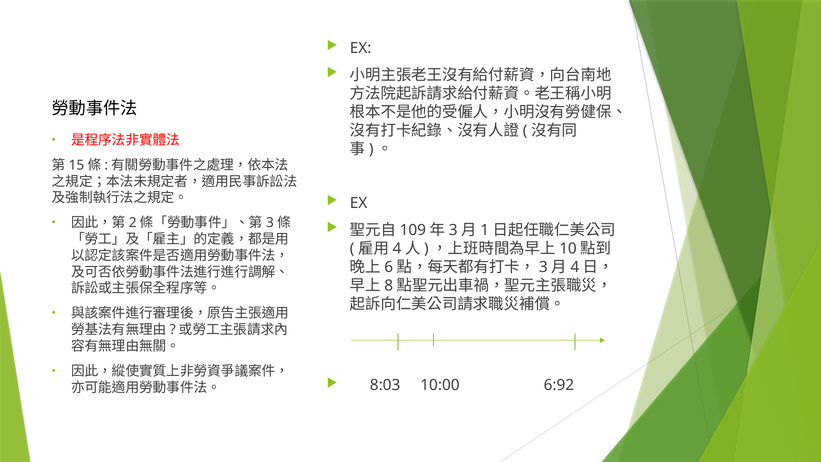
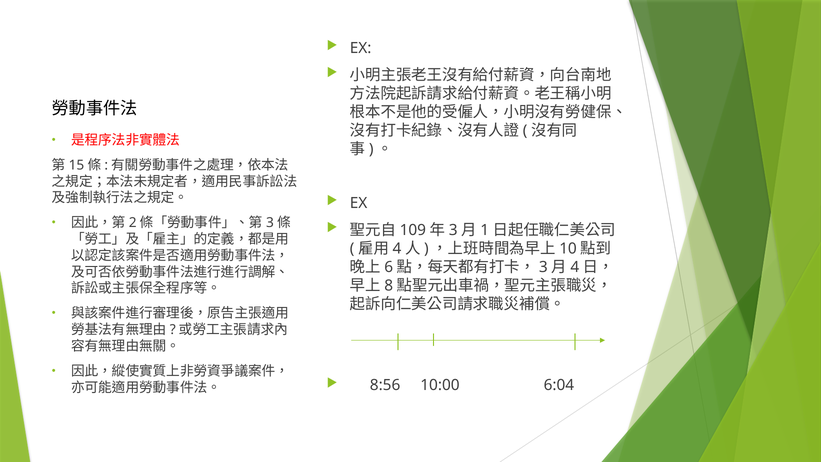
8:03: 8:03 -> 8:56 (385, 385)
6:92: 6:92 -> 6:04 (559, 385)
